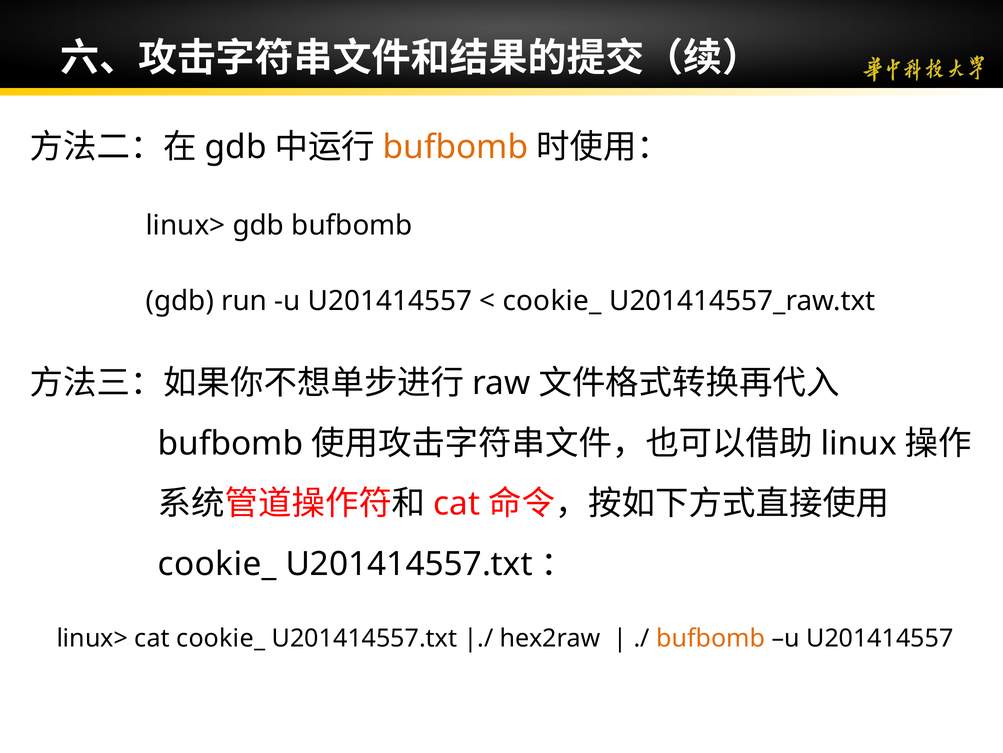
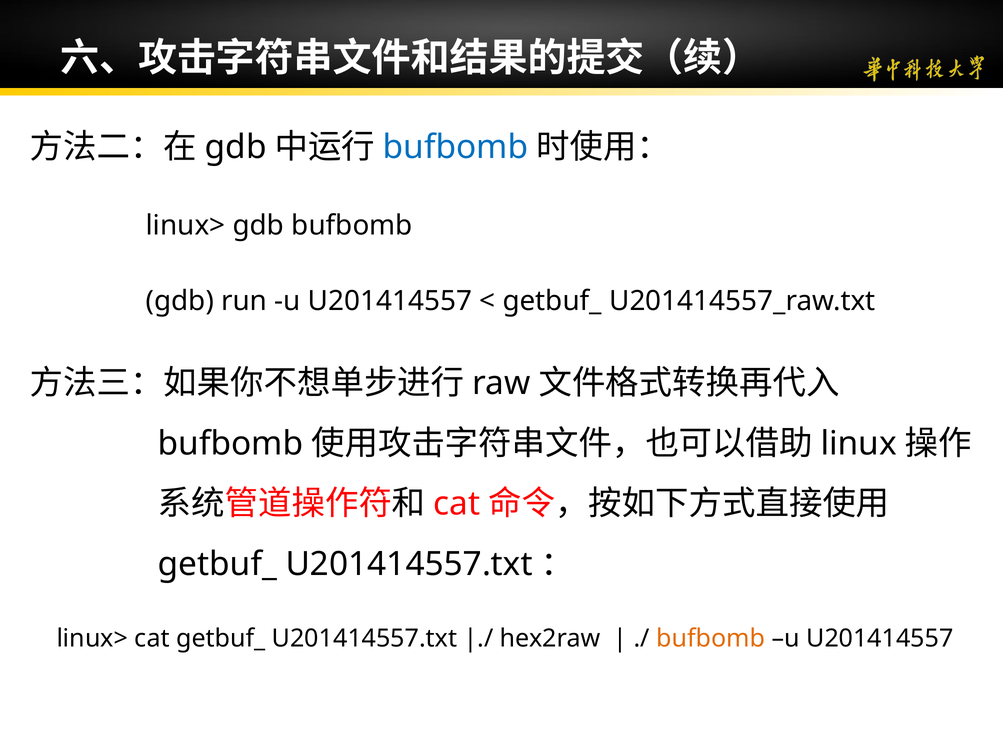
bufbomb colour: orange -> blue (456, 147)
cookie_: cookie_ -> getbuf_ (552, 301)
cookie_: cookie_ -> getbuf_ (217, 563)
cat cookie_: cookie_ -> getbuf_ (221, 638)
